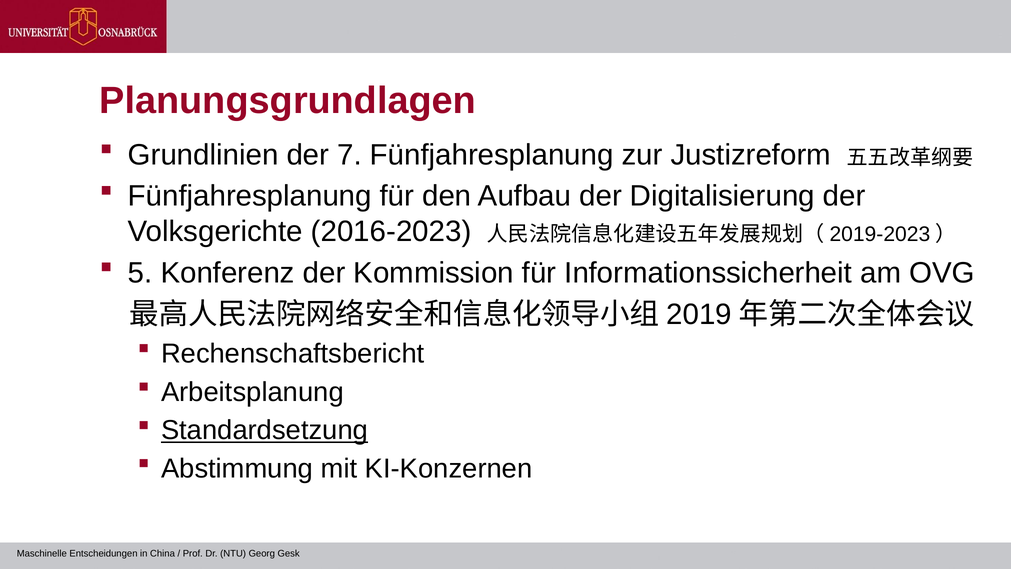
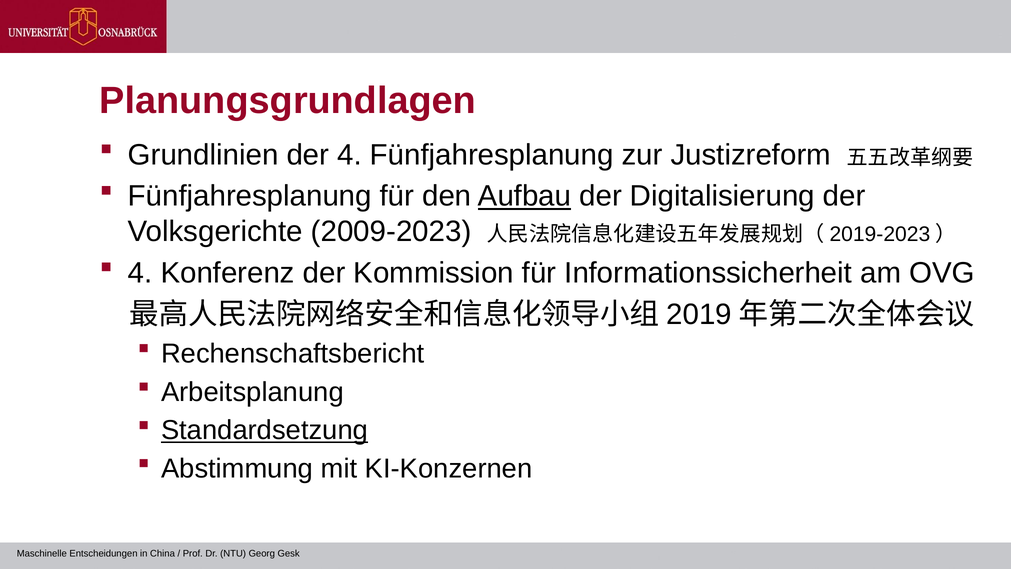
der 7: 7 -> 4 (349, 155)
Aufbau underline: none -> present (525, 196)
2016-2023: 2016-2023 -> 2009-2023 (391, 232)
5: 5 -> 4 (140, 273)
